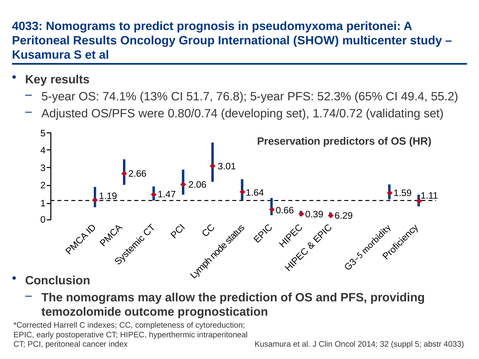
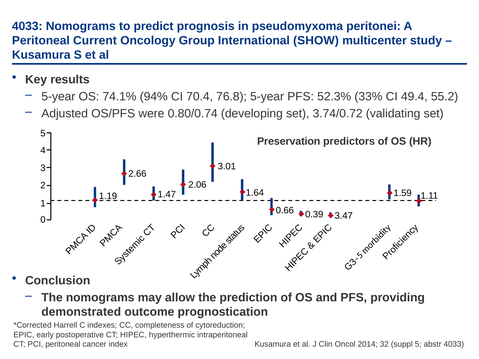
Peritoneal Results: Results -> Current (95, 40)
13%: 13% -> 94% (154, 97)
51.7: 51.7 -> 70.4 (200, 97)
65%: 65% -> 33% (368, 97)
1.74/0.72: 1.74/0.72 -> 3.74/0.72 (338, 114)
6.29: 6.29 -> 3.47 (344, 216)
temozolomide: temozolomide -> demonstrated (81, 312)
